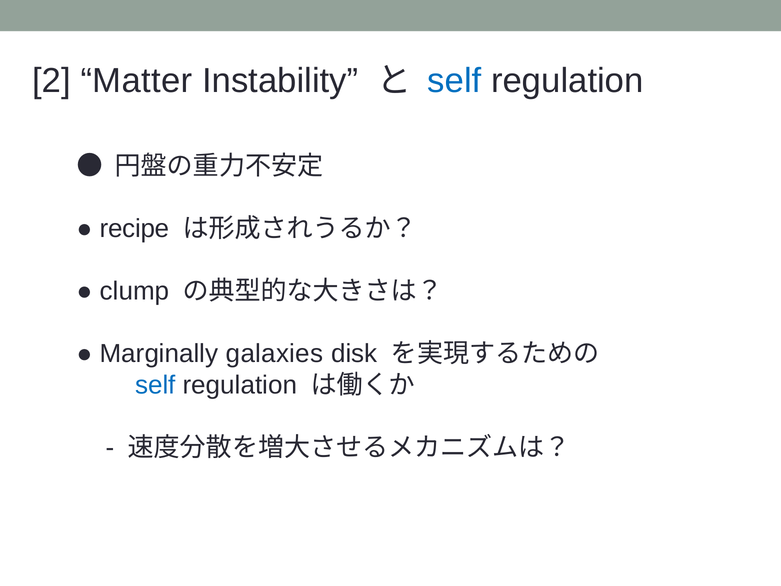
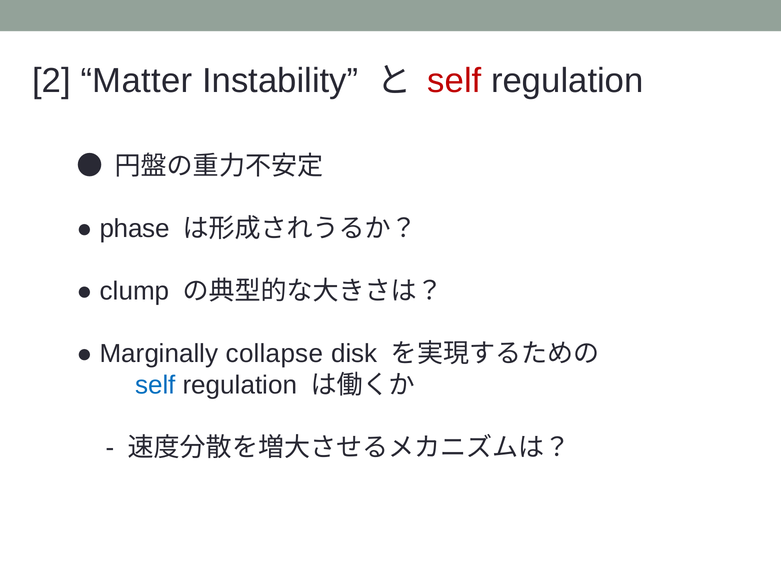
self colour: blue -> red (454, 81)
recipe: recipe -> phase (135, 229)
galaxies: galaxies -> collapse (275, 354)
